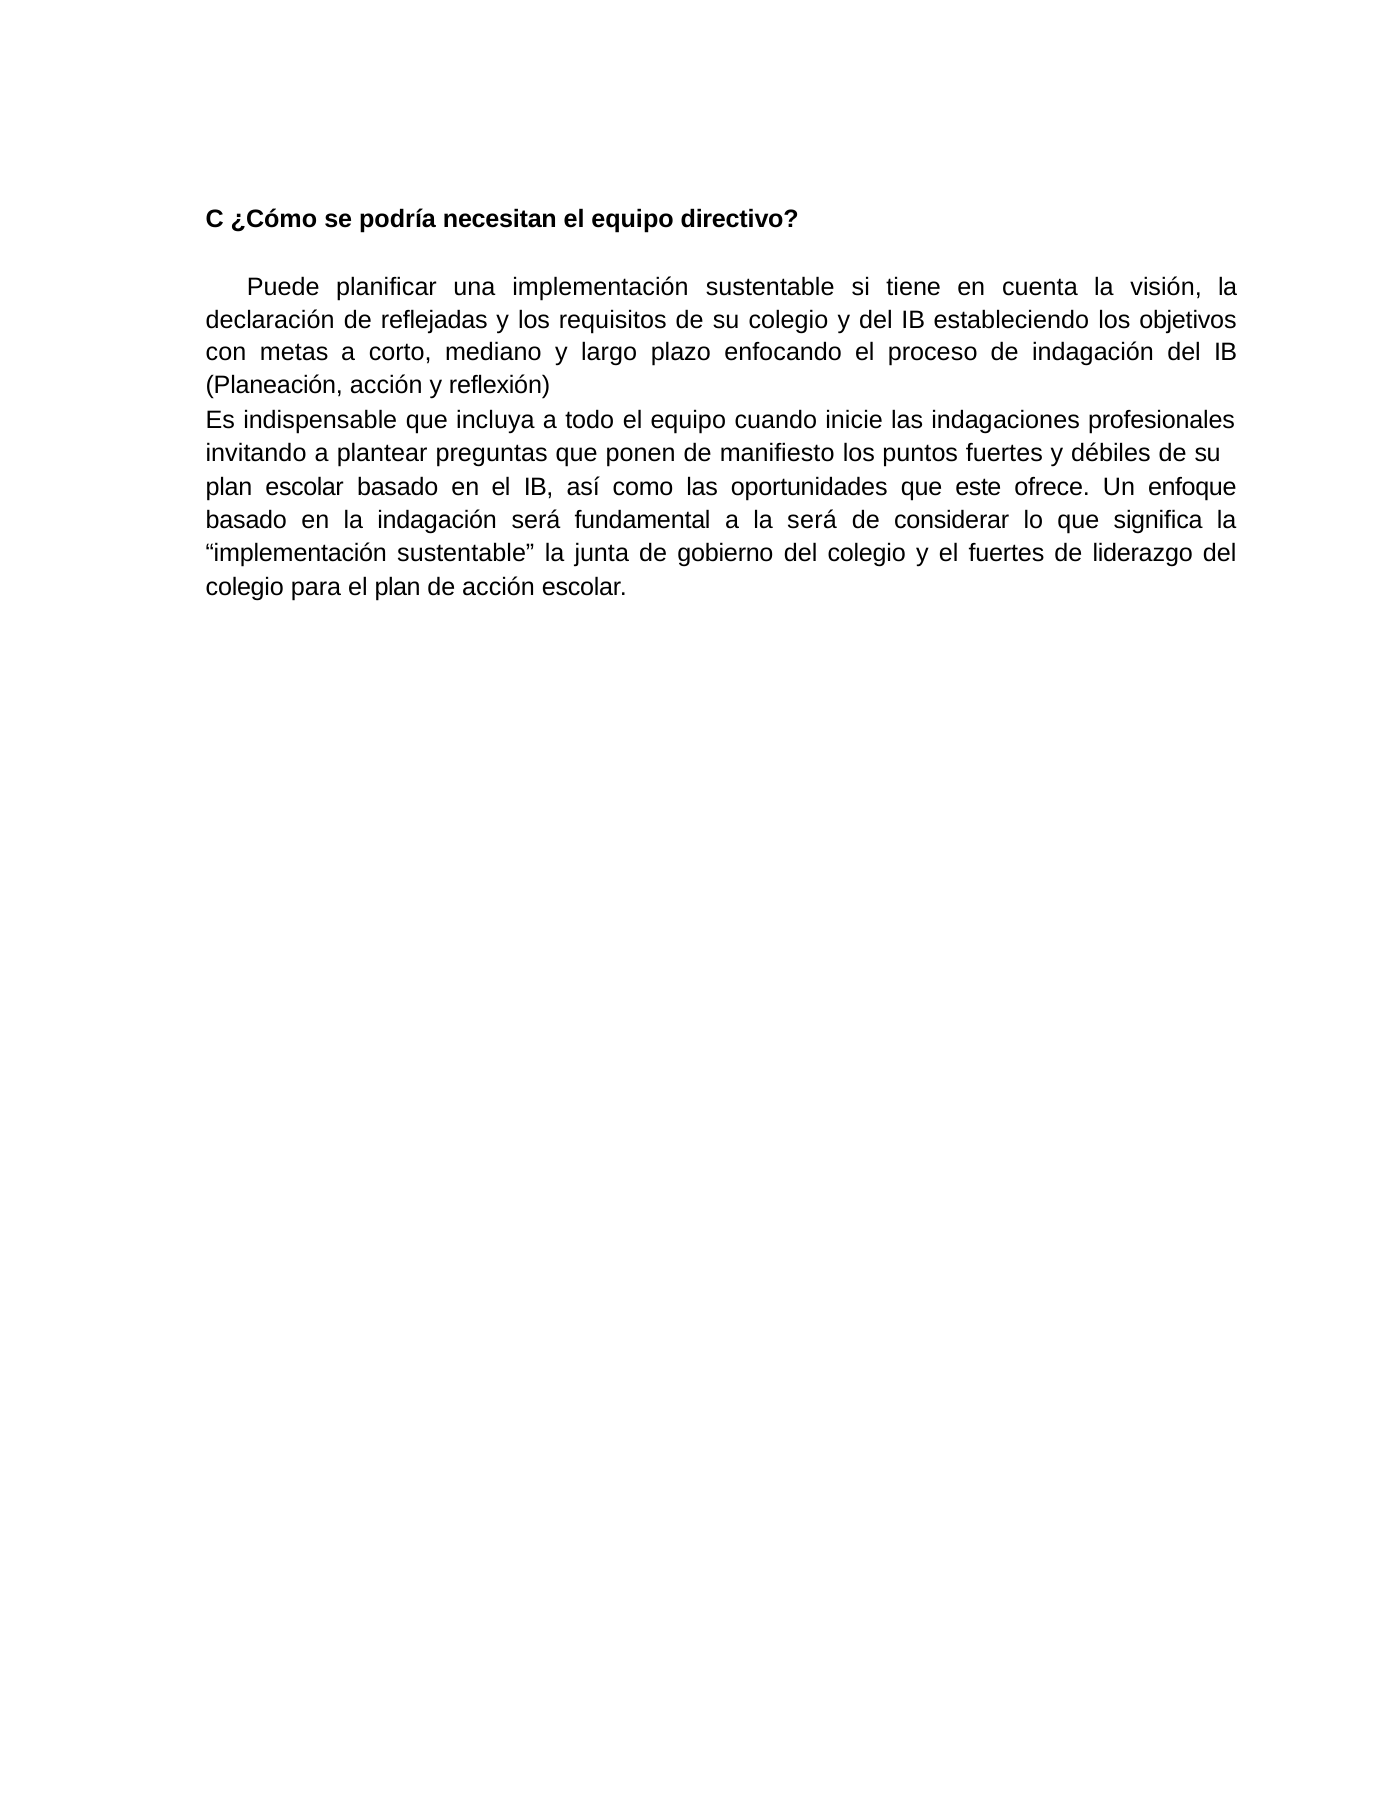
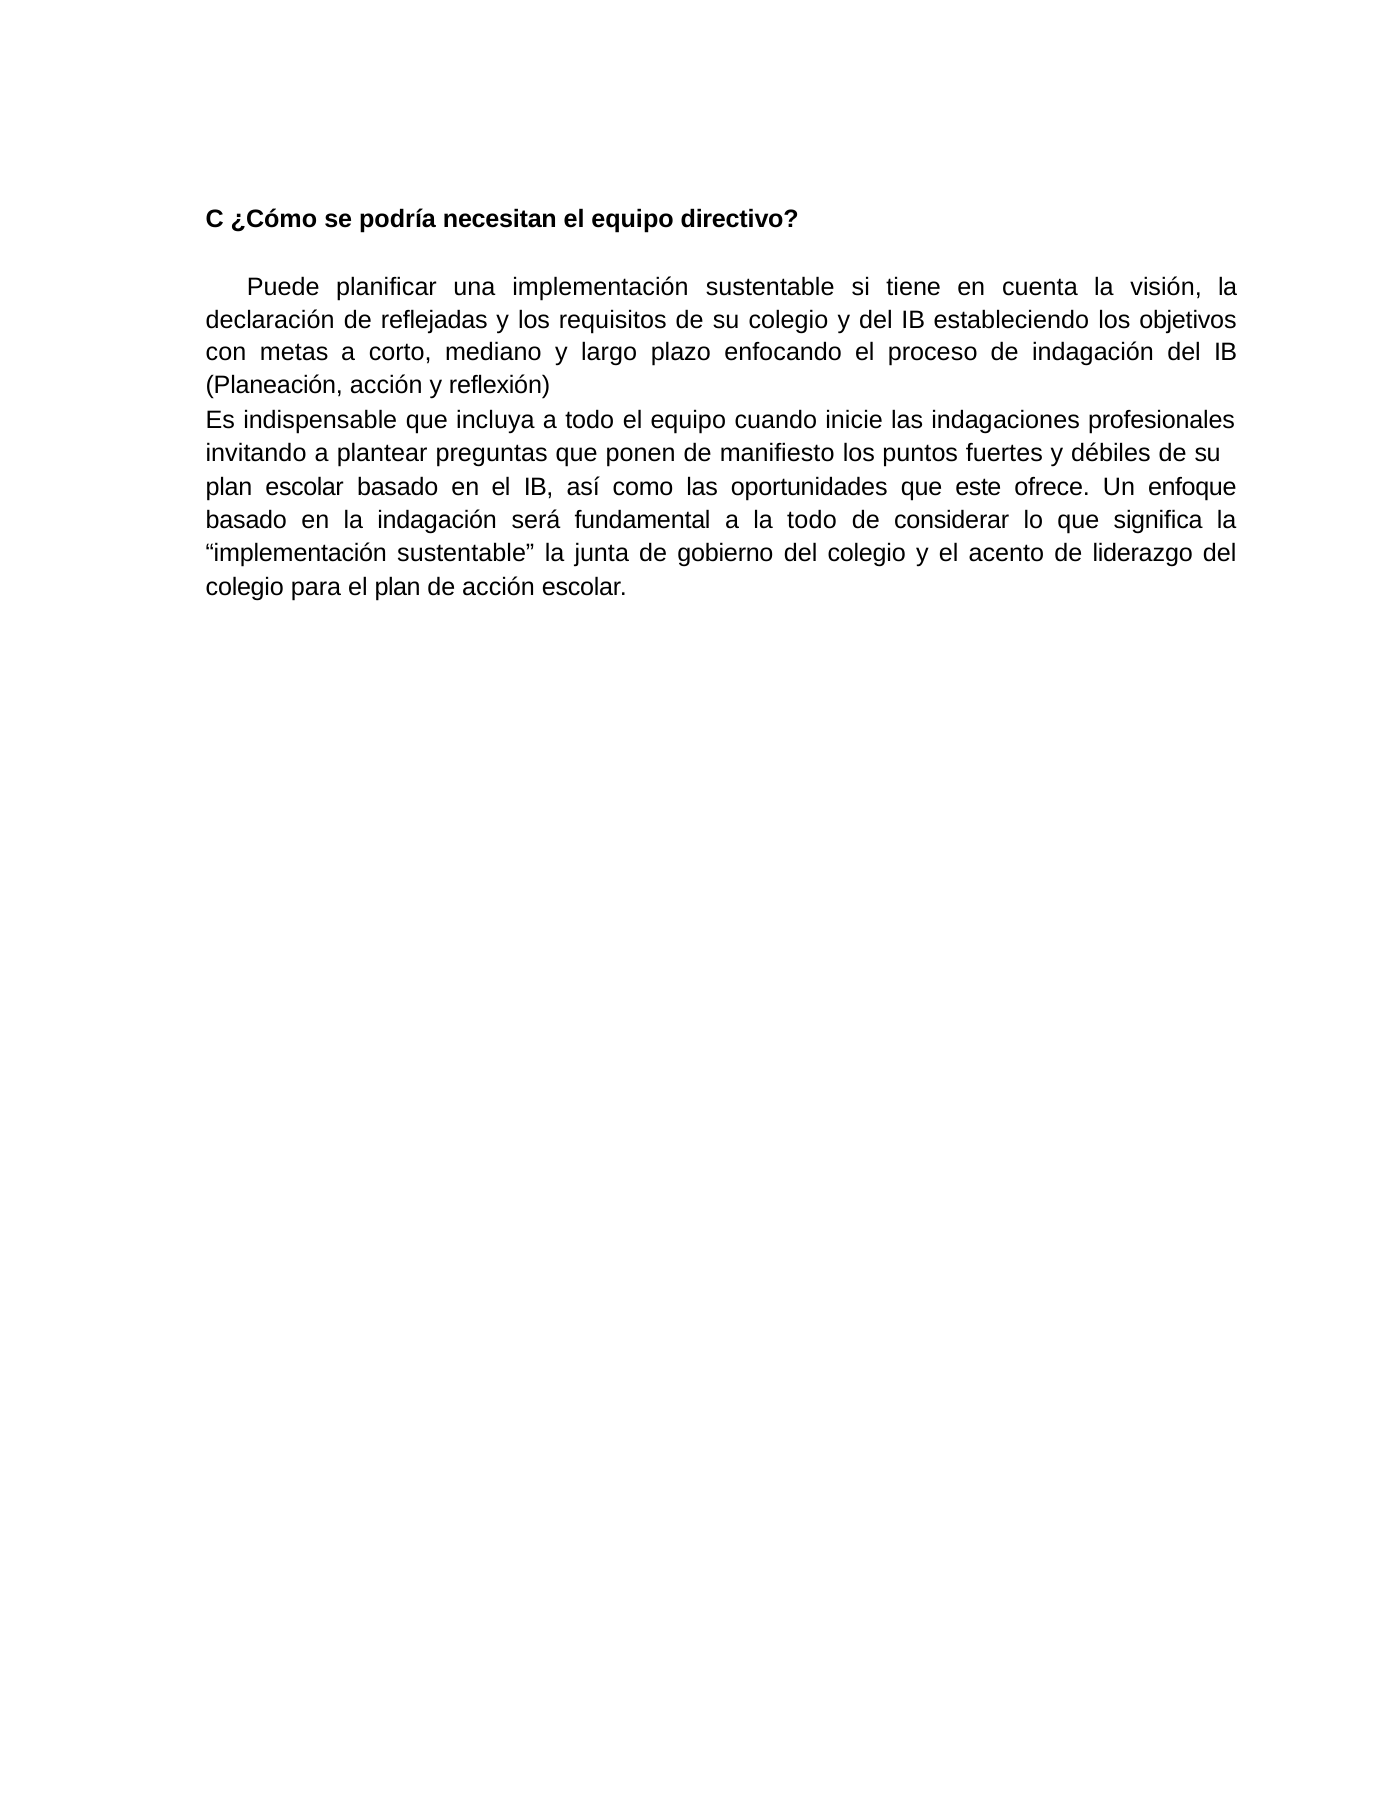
la será: será -> todo (812, 521)
el fuertes: fuertes -> acento (1006, 554)
